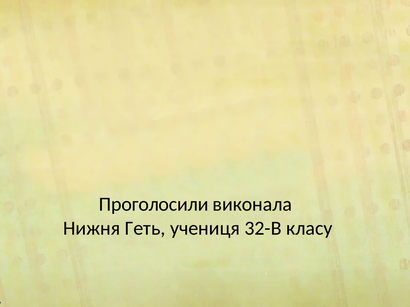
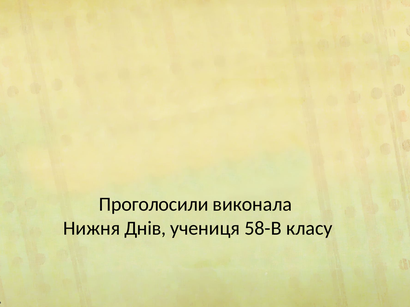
Геть: Геть -> Днів (145, 229)
32-В: 32-В -> 58-В (263, 229)
